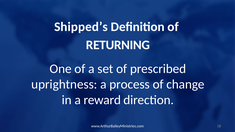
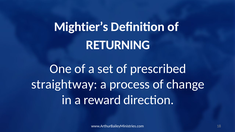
Shipped’s: Shipped’s -> Mightier’s (81, 27)
uprightness: uprightness -> straightway (64, 84)
